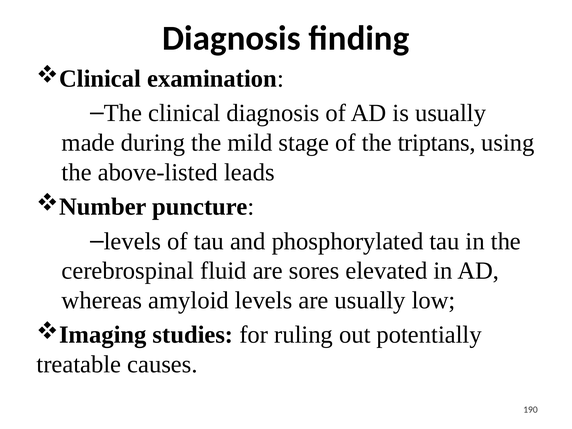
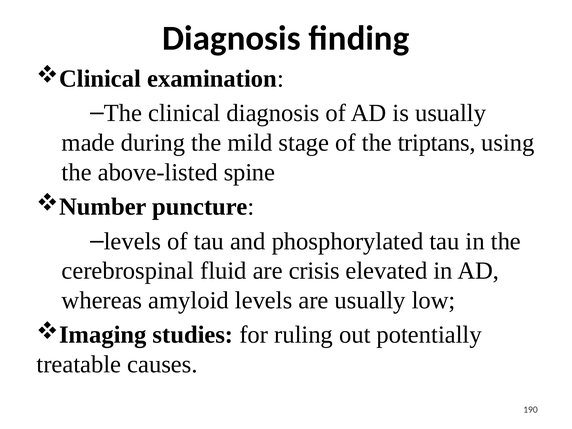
leads: leads -> spine (249, 172)
sores: sores -> crisis (314, 271)
